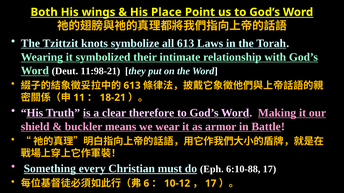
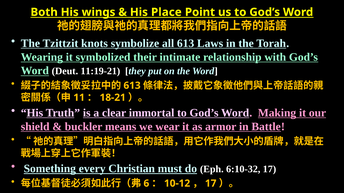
11:98-21: 11:98-21 -> 11:19-21 (100, 71)
therefore: therefore -> immortal (152, 113)
6:10-88: 6:10-88 -> 6:10-32 (243, 169)
